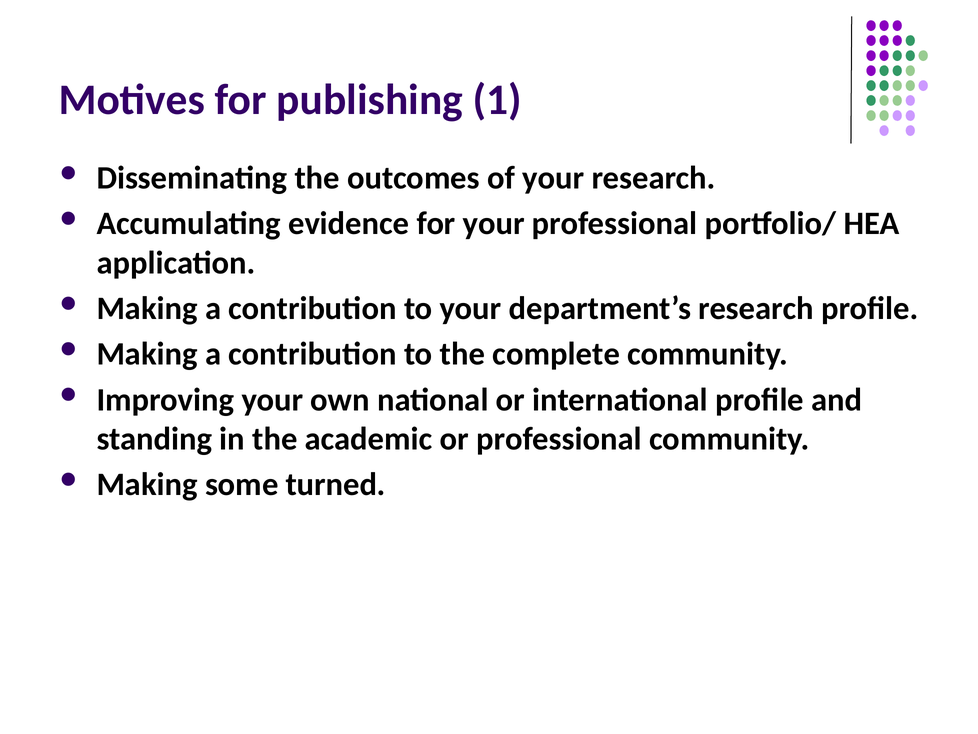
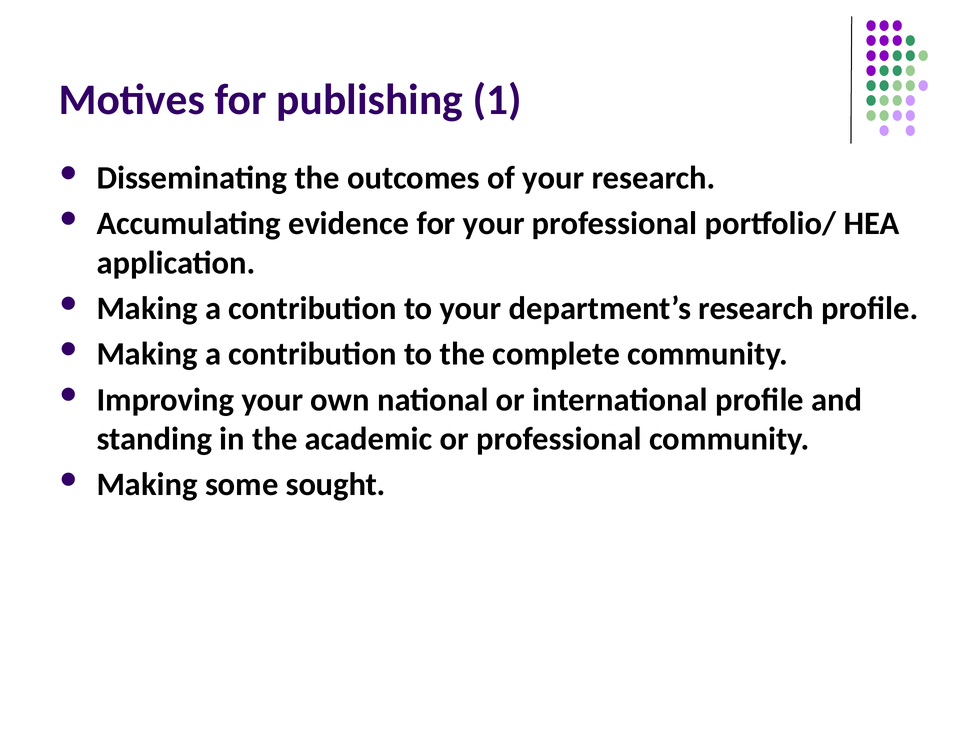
turned: turned -> sought (336, 484)
